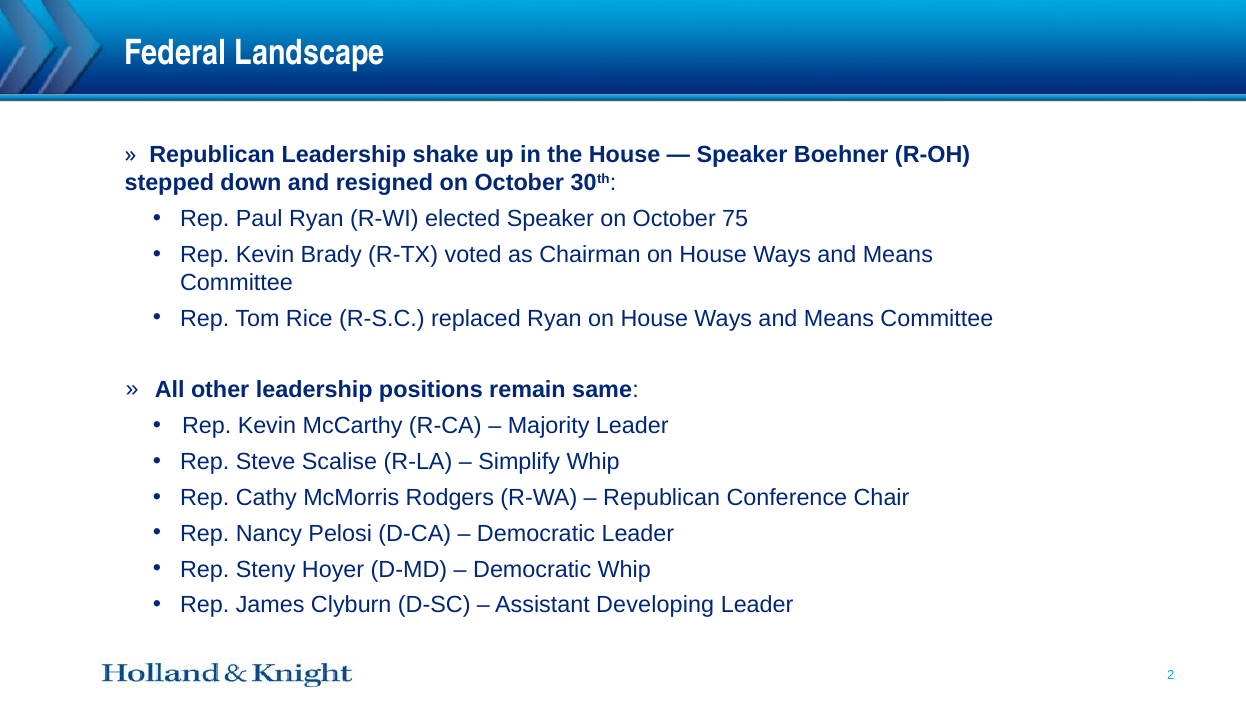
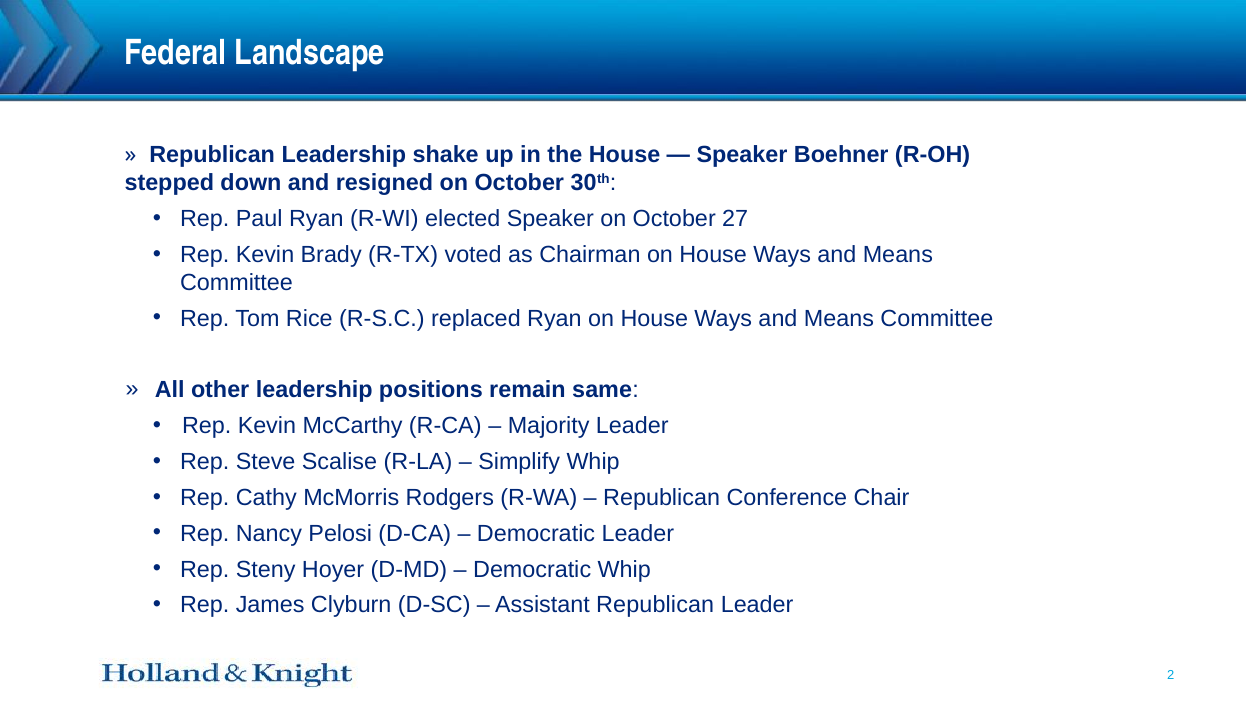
75: 75 -> 27 (735, 219)
Assistant Developing: Developing -> Republican (655, 605)
